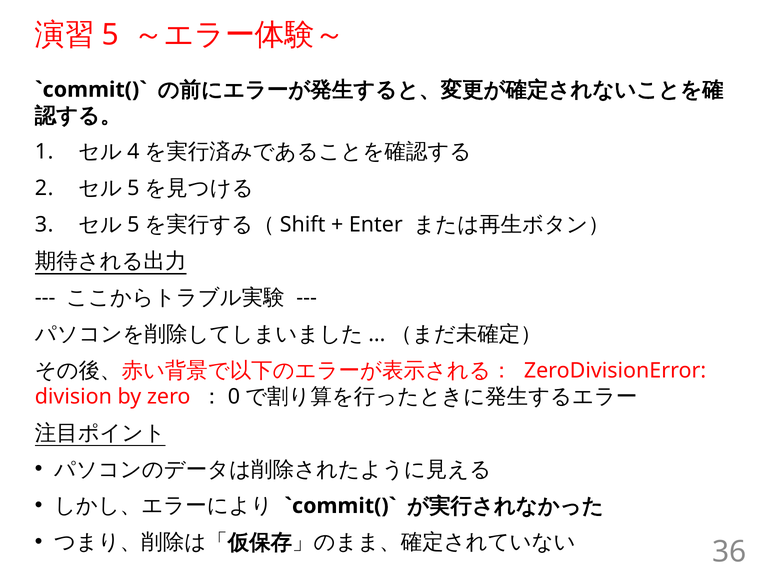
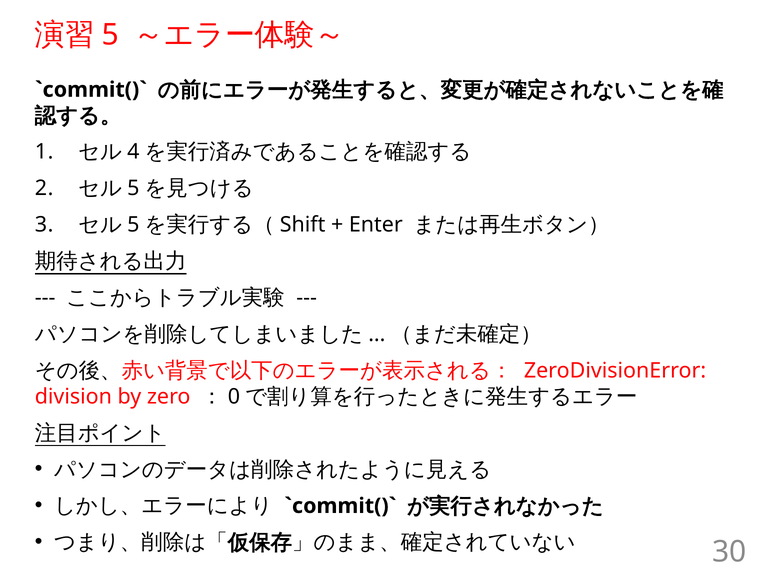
36: 36 -> 30 (729, 551)
